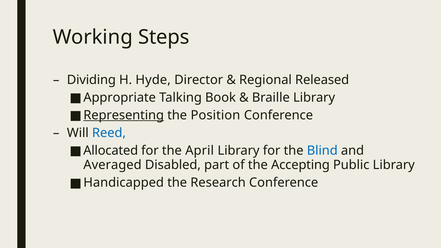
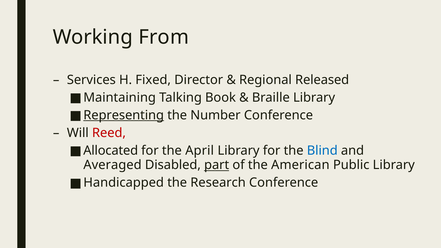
Steps: Steps -> From (164, 37)
Dividing: Dividing -> Services (91, 80)
Hyde: Hyde -> Fixed (153, 80)
Appropriate: Appropriate -> Maintaining (120, 98)
Position: Position -> Number (216, 115)
Reed colour: blue -> red (109, 133)
part underline: none -> present (217, 165)
Accepting: Accepting -> American (300, 165)
